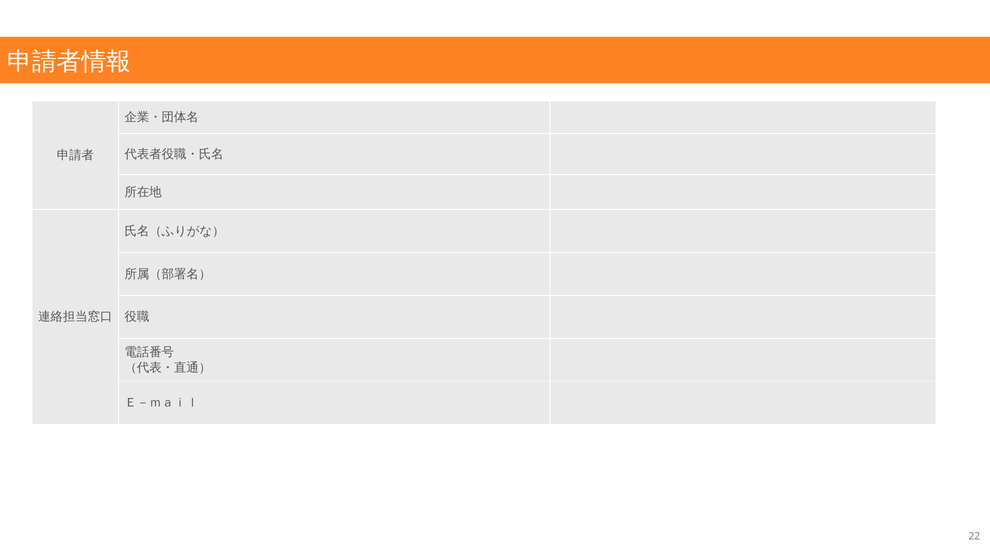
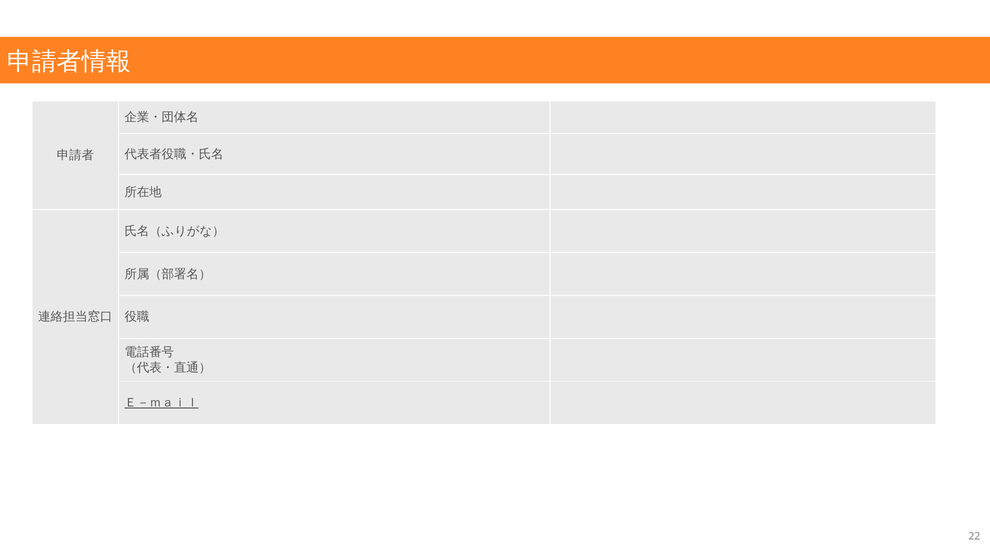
Ｅ－ｍａｉｌ underline: none -> present (162, 403)
